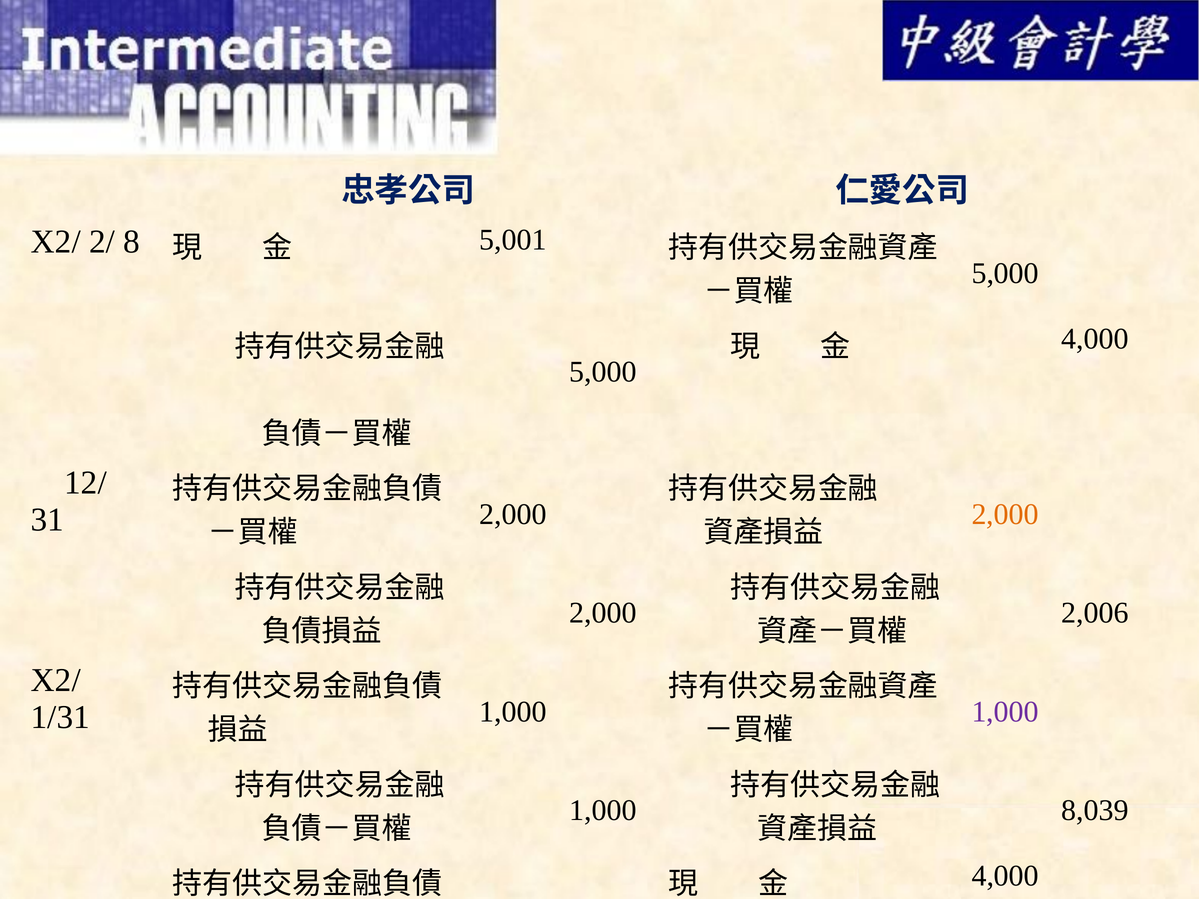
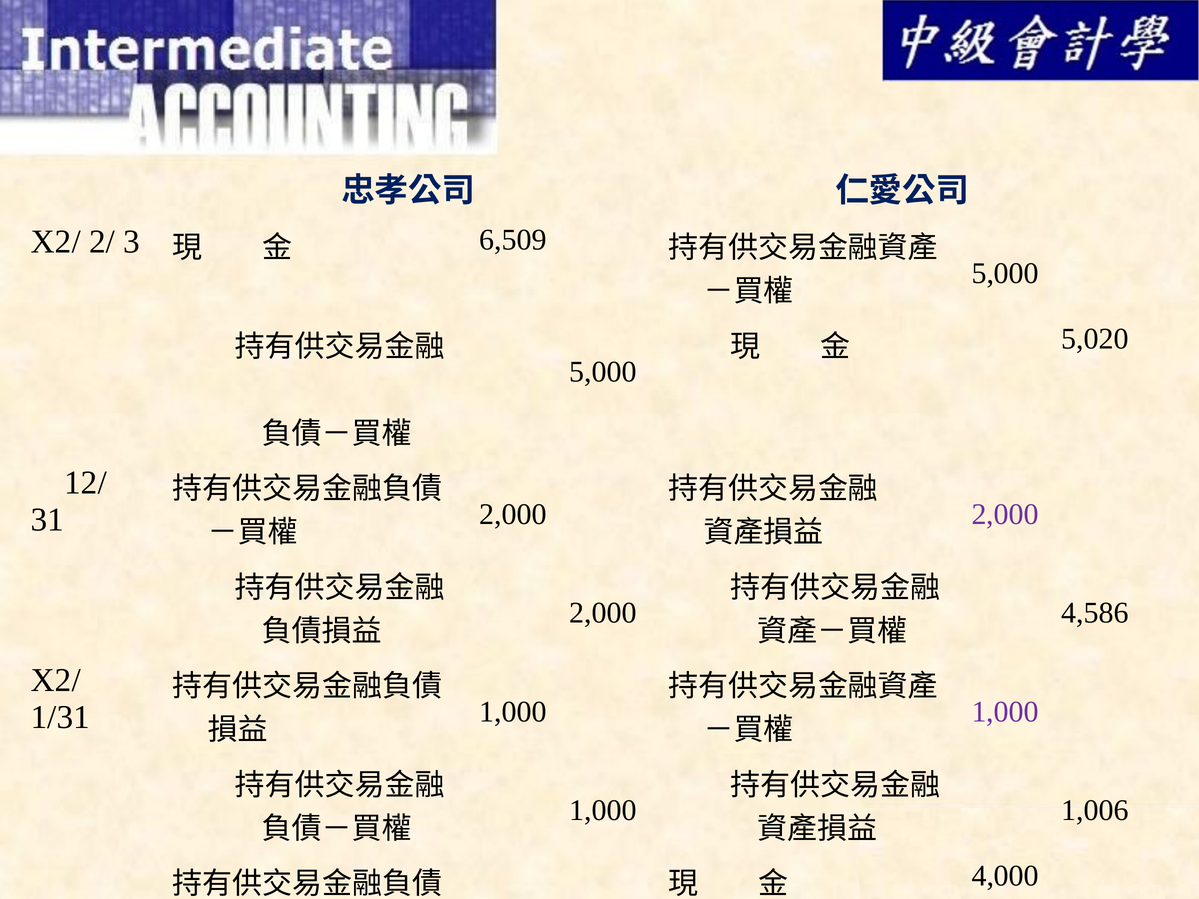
8: 8 -> 3 (132, 242)
5,001: 5,001 -> 6,509 (513, 240)
4,000: 4,000 -> 5,020 (1095, 339)
2,000 colour: orange -> purple (1005, 514)
2,006: 2,006 -> 4,586 (1095, 613)
8,039: 8,039 -> 1,006 (1095, 811)
